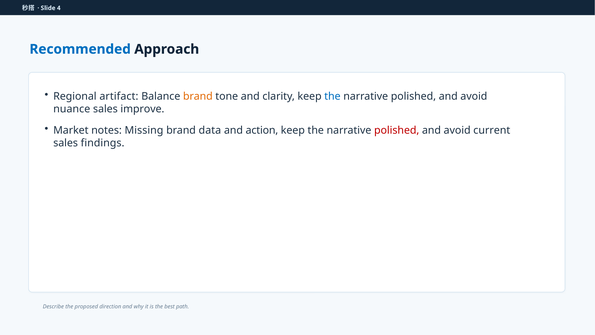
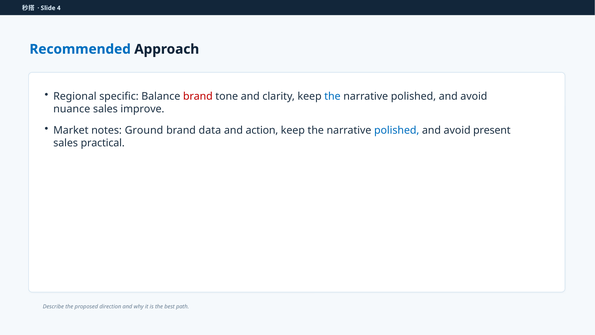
artifact: artifact -> specific (119, 96)
brand colour: orange -> red (198, 96)
Missing: Missing -> Ground (144, 130)
polished colour: red -> blue (397, 130)
current: current -> present (492, 130)
findings: findings -> practical (103, 143)
